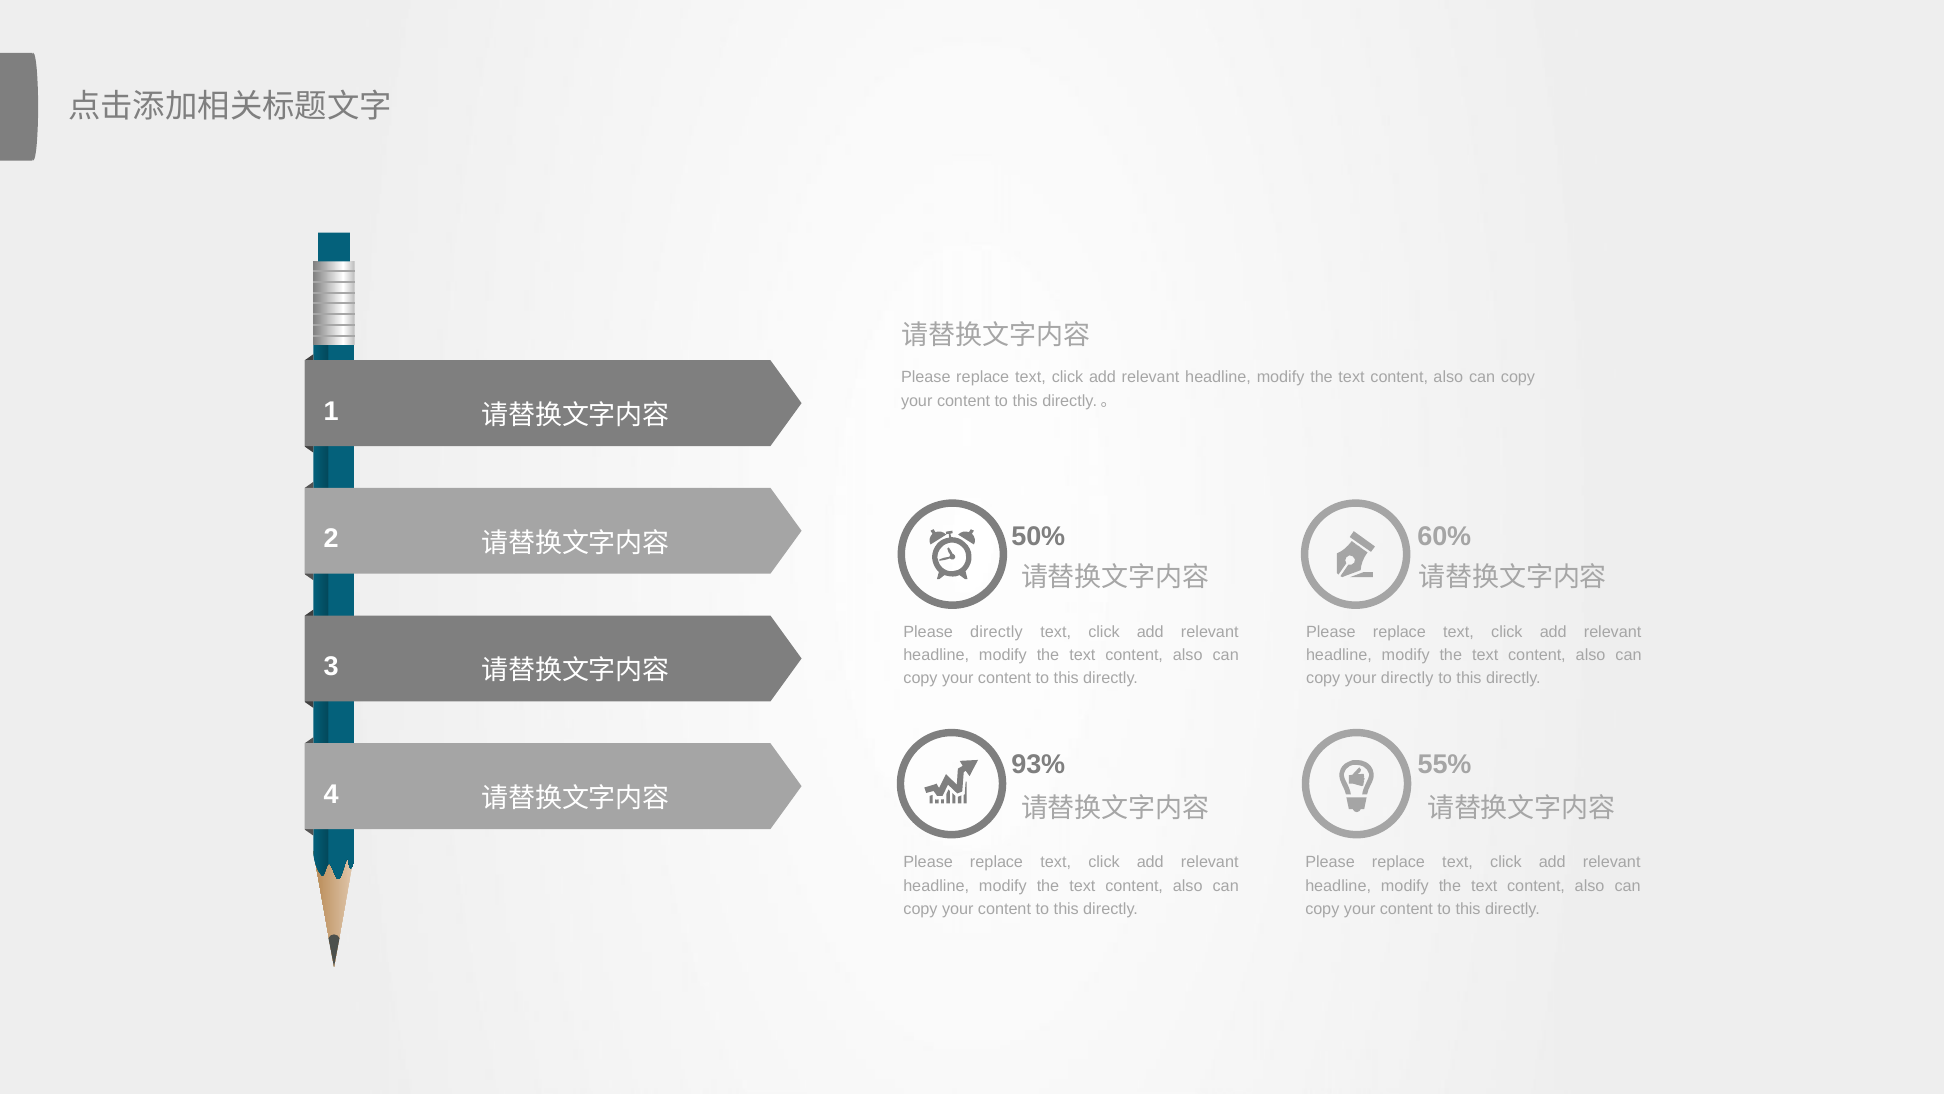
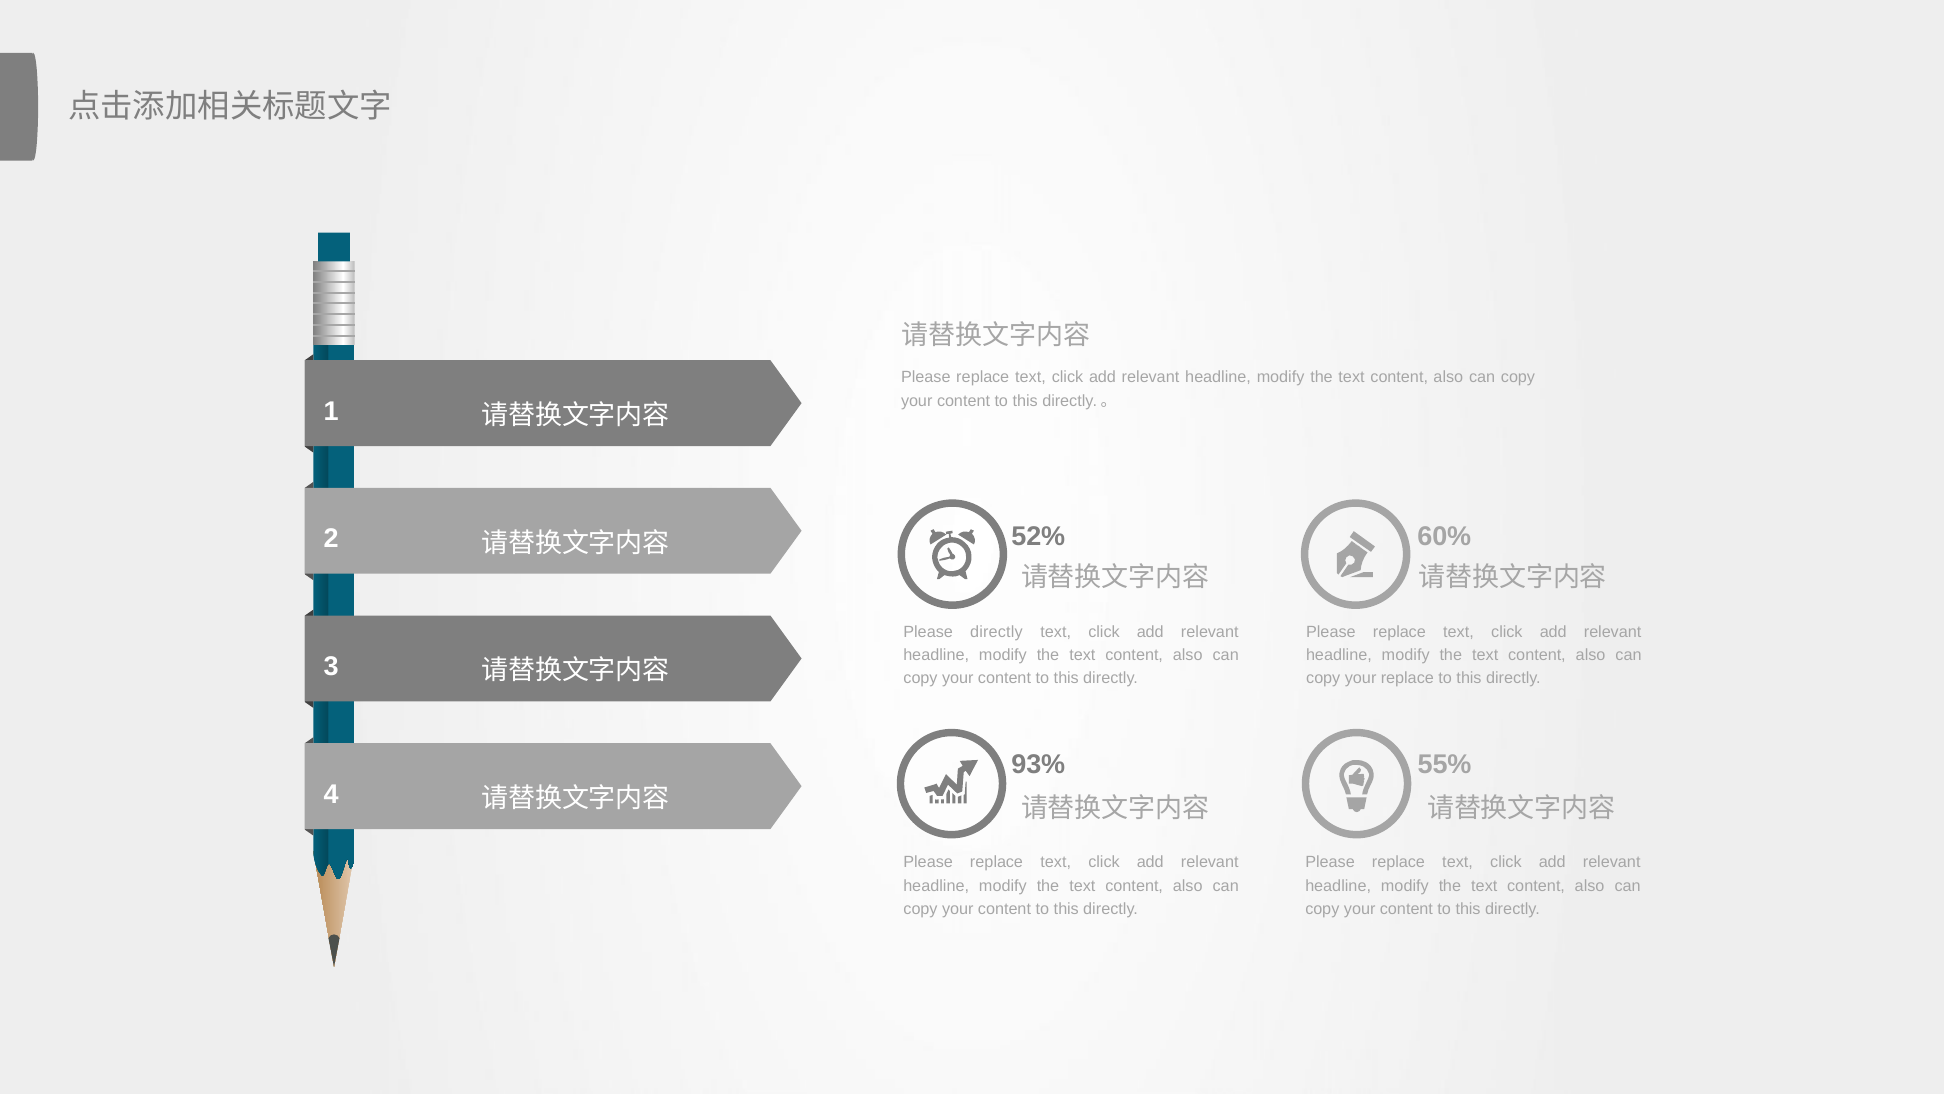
50%: 50% -> 52% (1038, 536)
your directly: directly -> replace (1407, 678)
